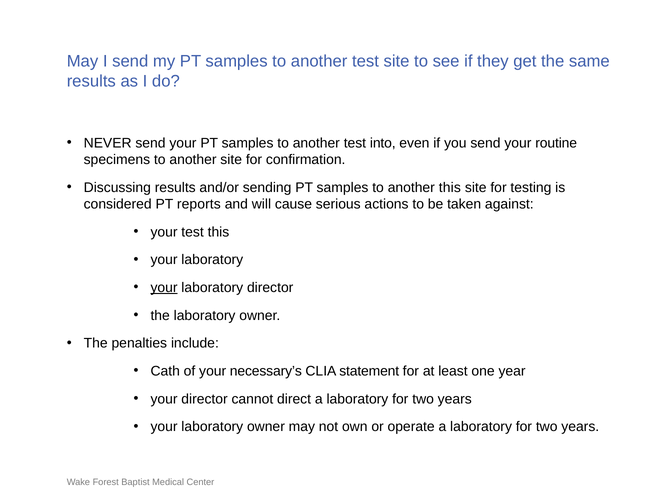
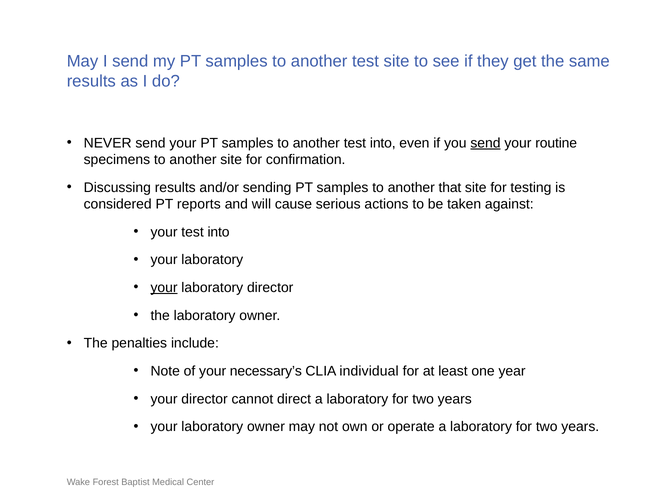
send underline: none -> present (485, 143)
another this: this -> that (450, 187)
your test this: this -> into (219, 232)
Cath: Cath -> Note (165, 371)
statement: statement -> individual (369, 371)
